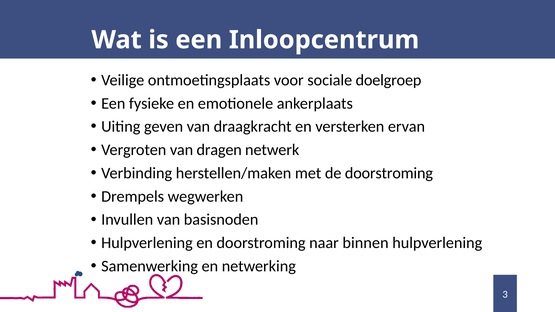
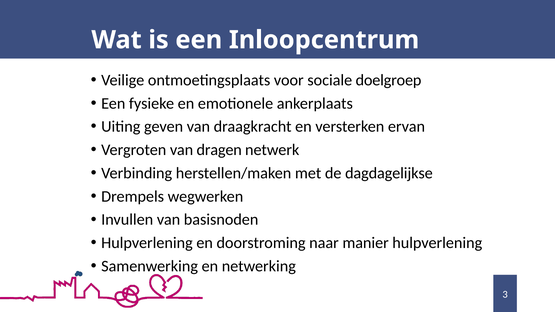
de doorstroming: doorstroming -> dagdagelijkse (389, 173)
binnen: binnen -> manier (366, 243)
